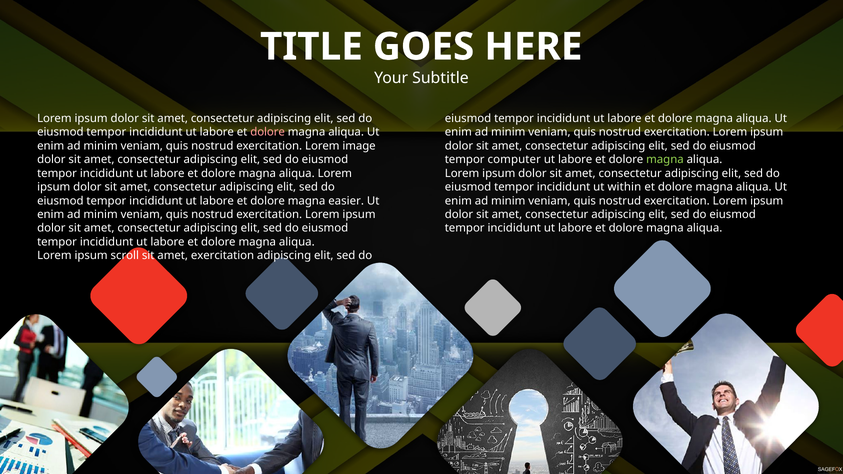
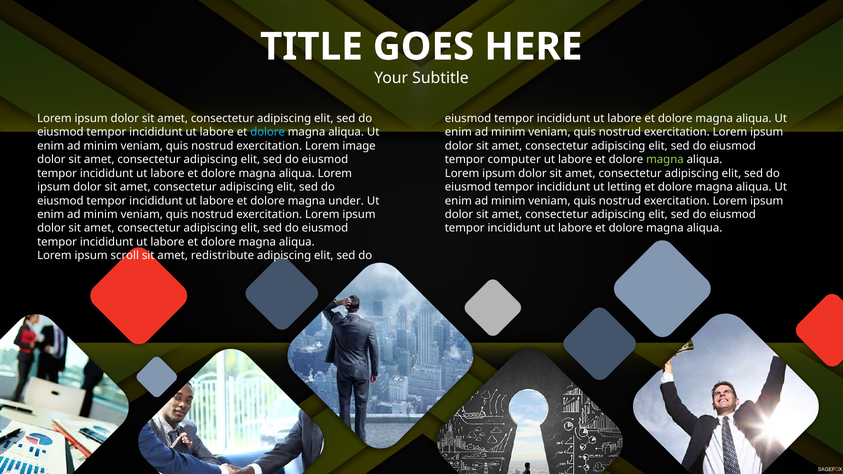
dolore colour: pink -> light blue (268, 132)
within: within -> letting (624, 187)
easier: easier -> under (346, 201)
amet exercitation: exercitation -> redistribute (222, 256)
